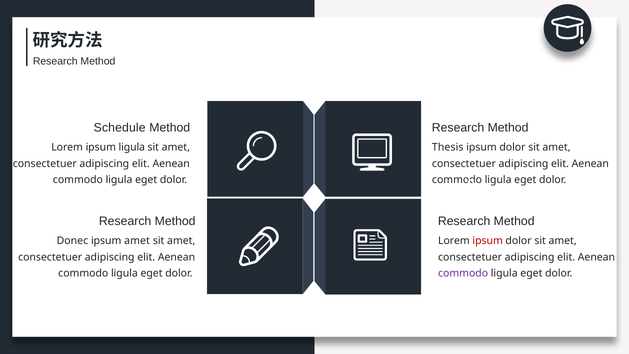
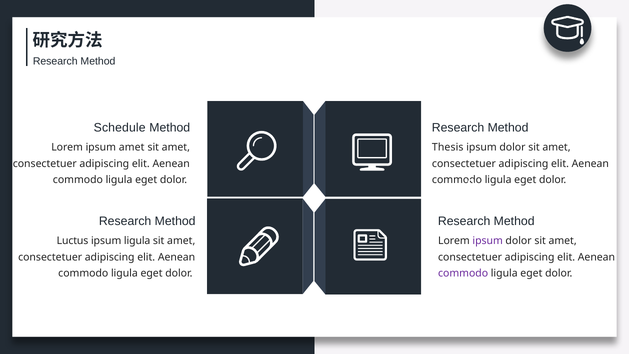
ipsum ligula: ligula -> amet (132, 147)
Donec: Donec -> Luctus (73, 241)
ipsum amet: amet -> ligula (137, 241)
ipsum colour: red -> purple (488, 241)
